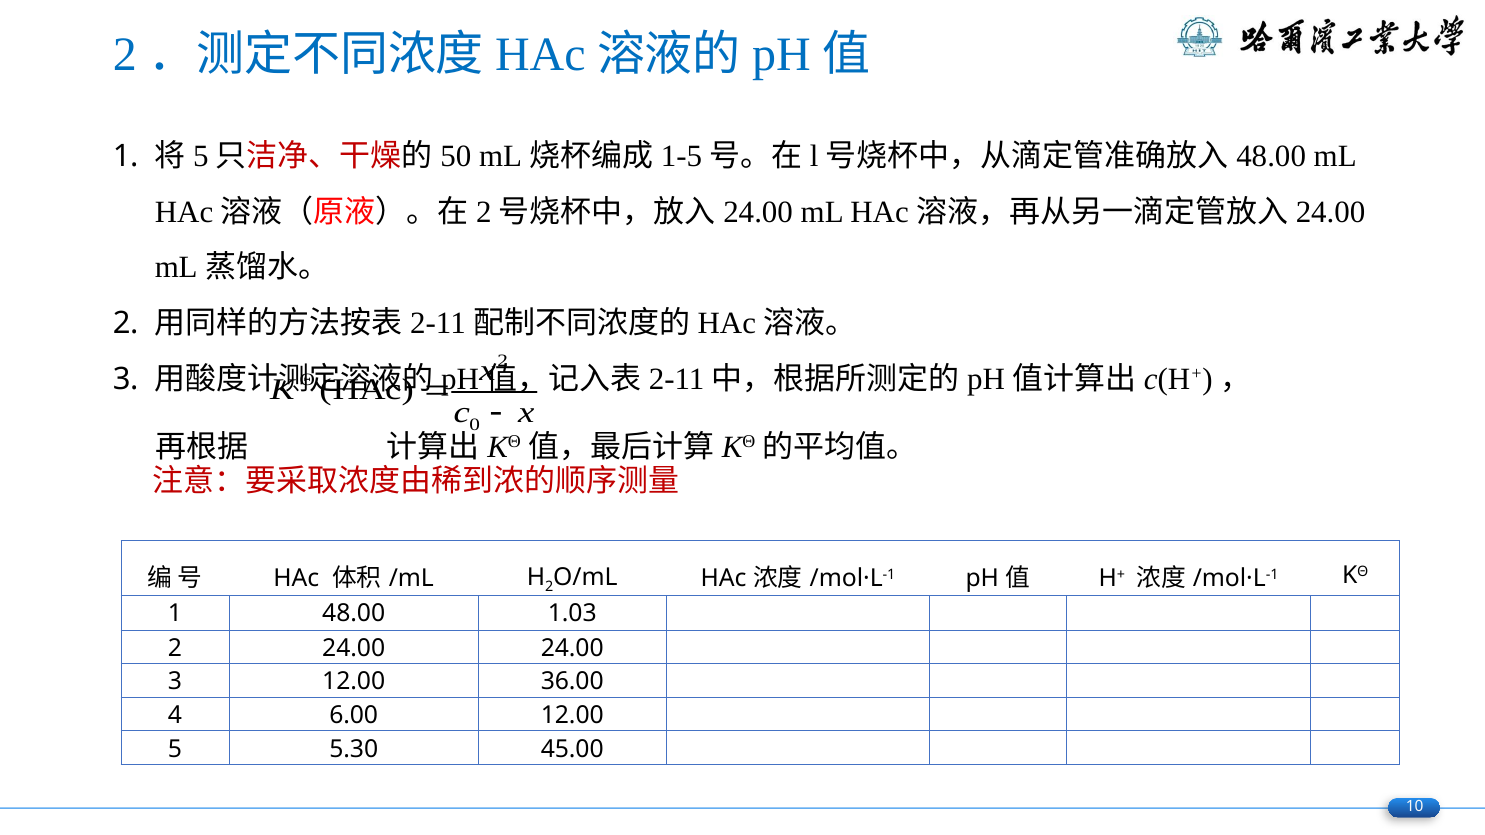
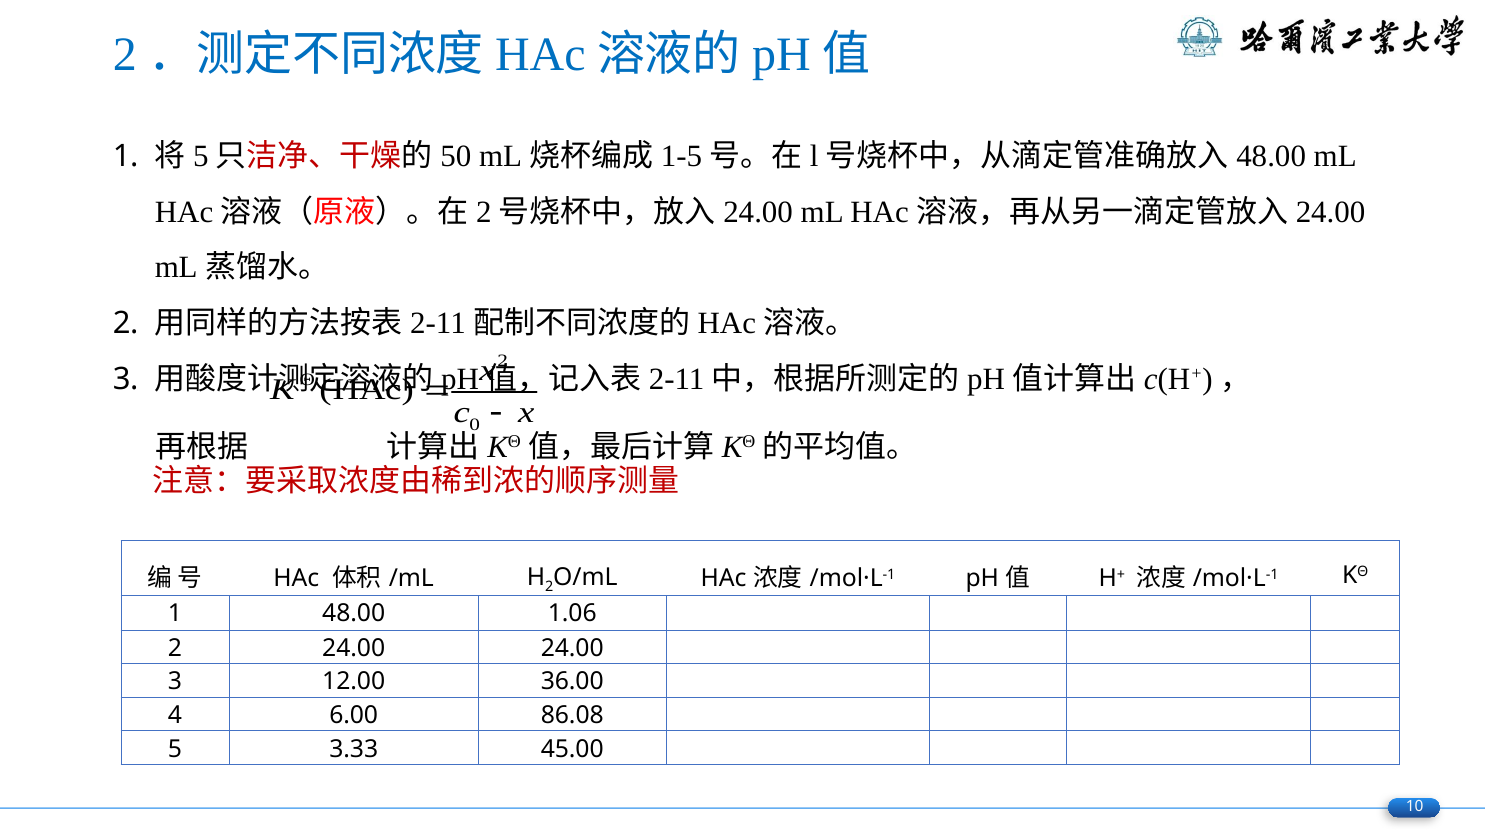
1.03: 1.03 -> 1.06 (572, 614)
6.00 12.00: 12.00 -> 86.08 (572, 716)
5.30: 5.30 -> 3.33 (354, 749)
